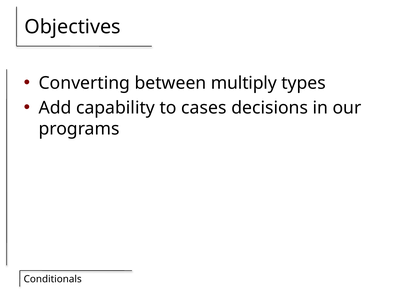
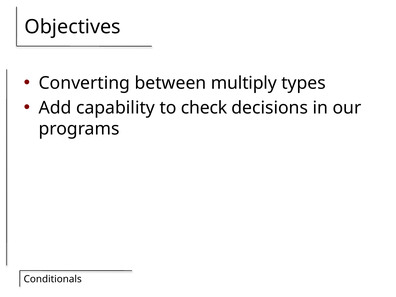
cases: cases -> check (204, 108)
